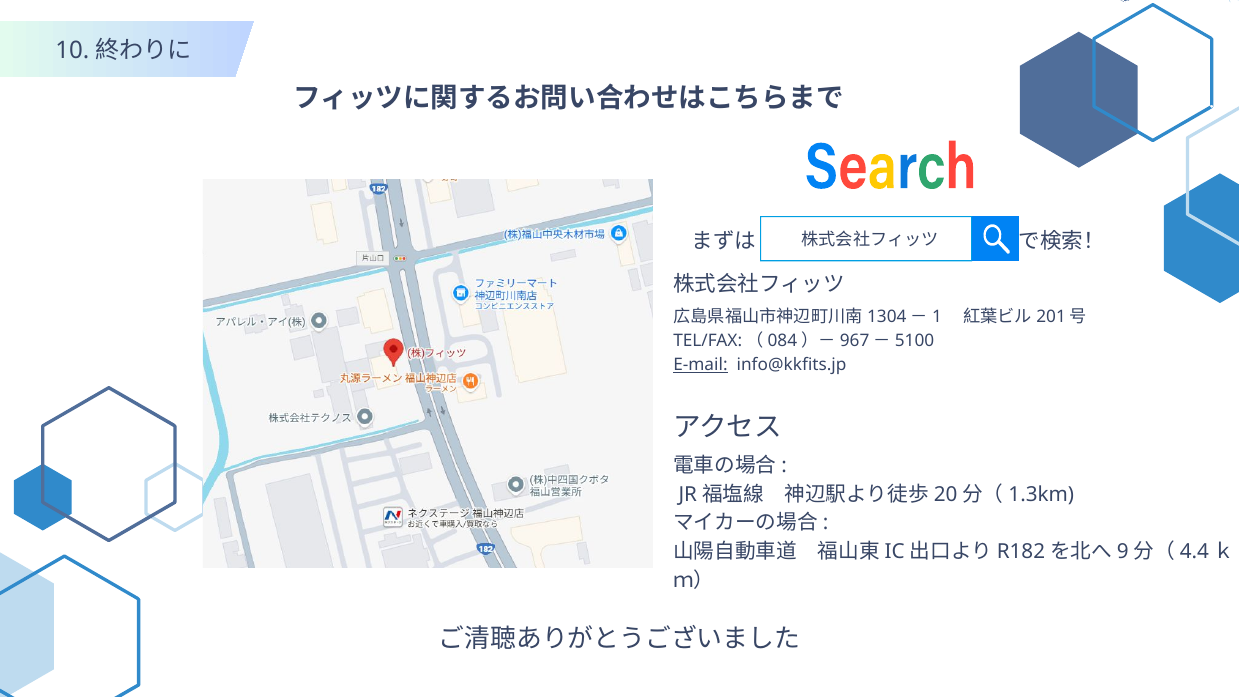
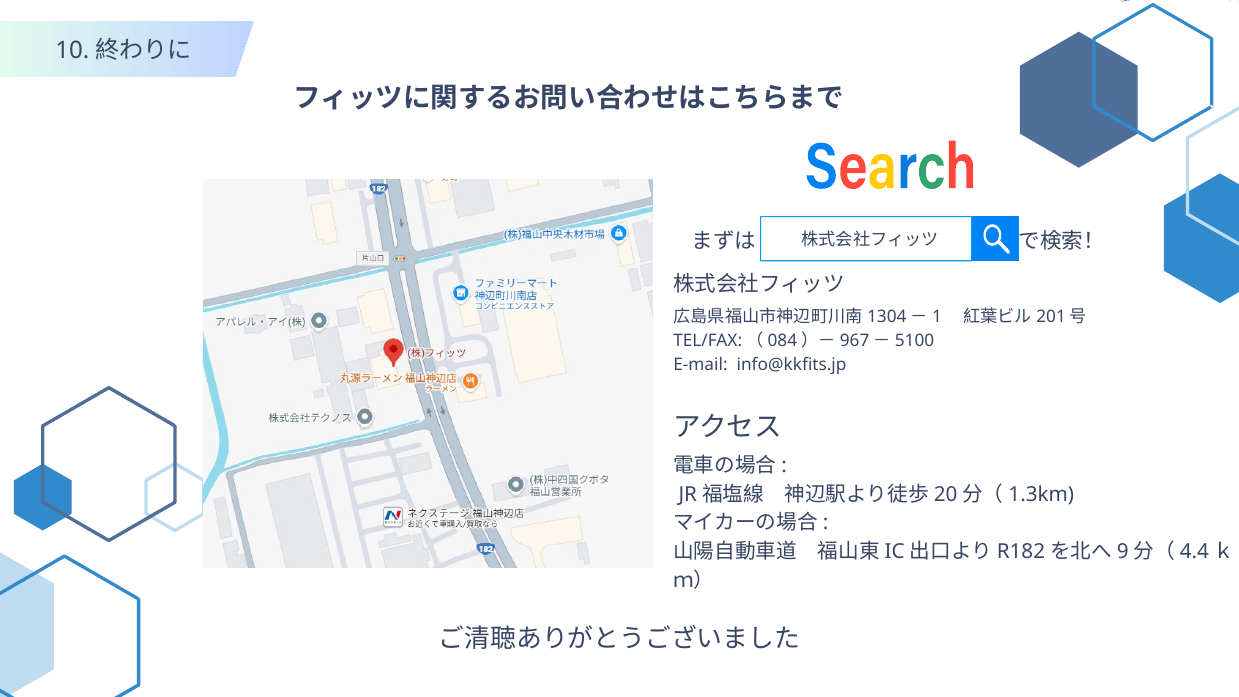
E-mail underline: present -> none (700, 365)
